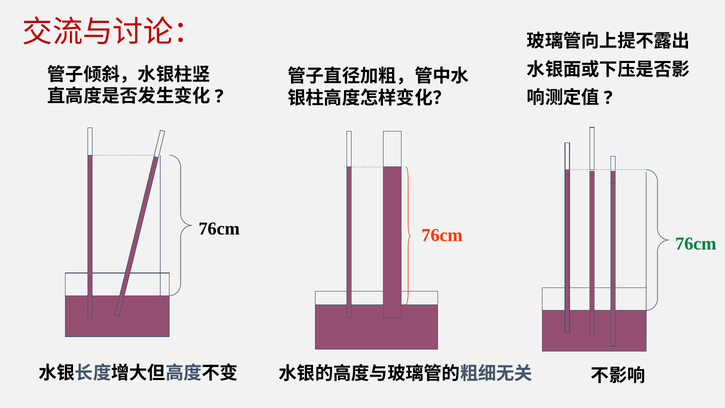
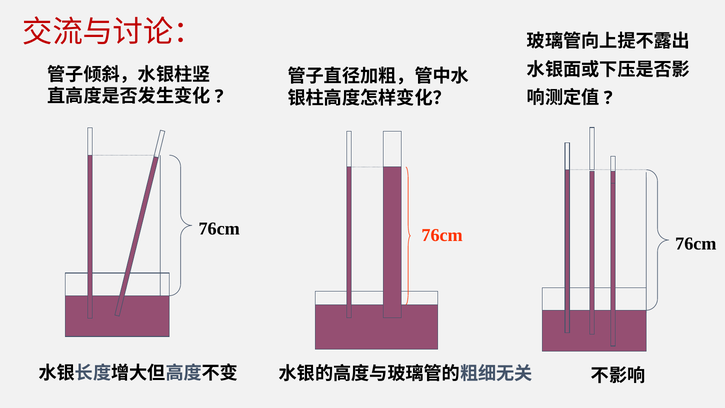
76cm colour: green -> black (696, 243)
